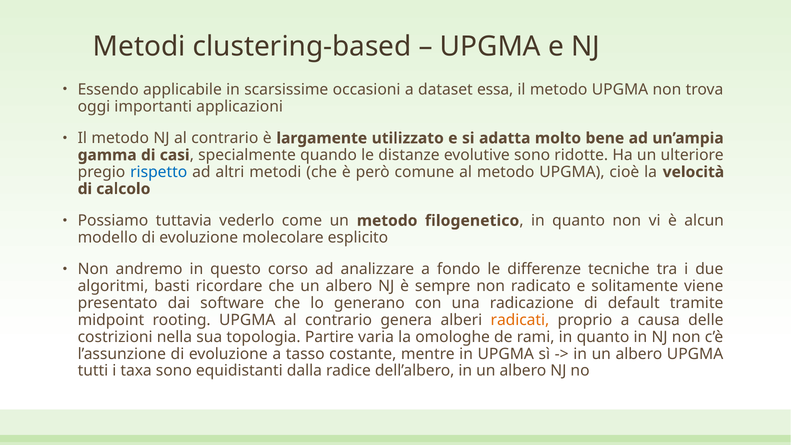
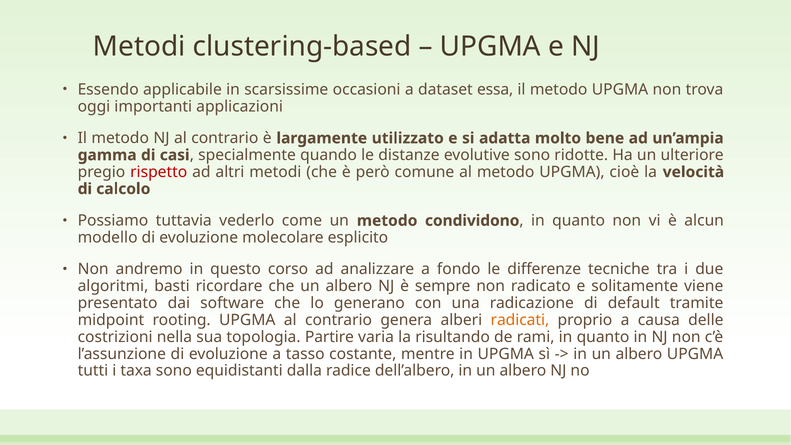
rispetto colour: blue -> red (159, 172)
filogenetico: filogenetico -> condividono (472, 221)
omologhe: omologhe -> risultando (453, 337)
